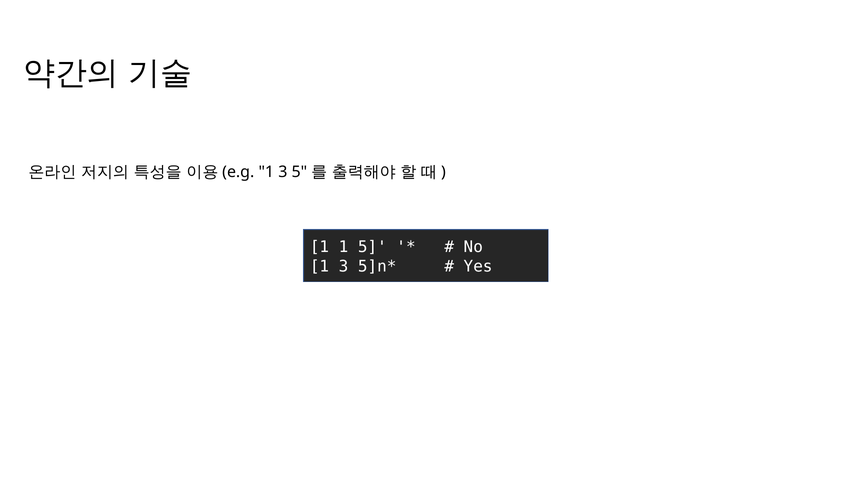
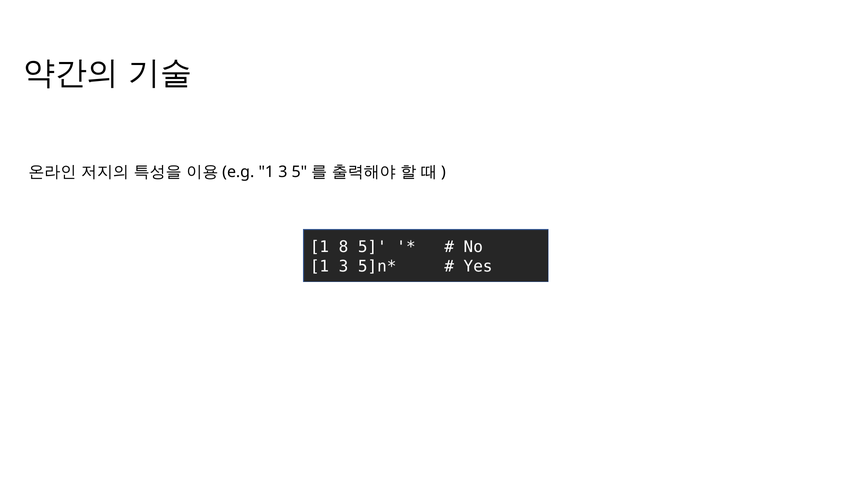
1 1: 1 -> 8 (343, 247)
